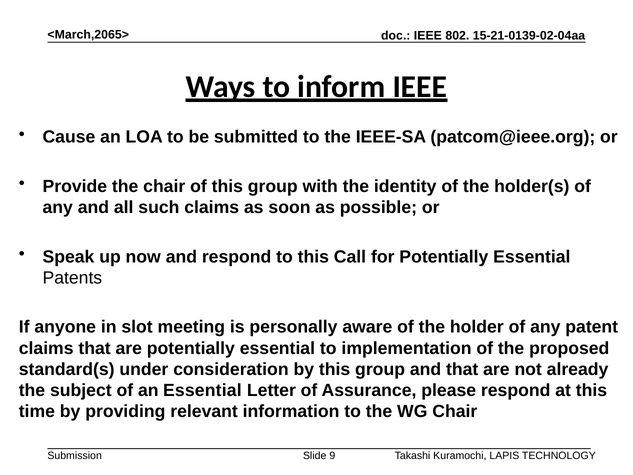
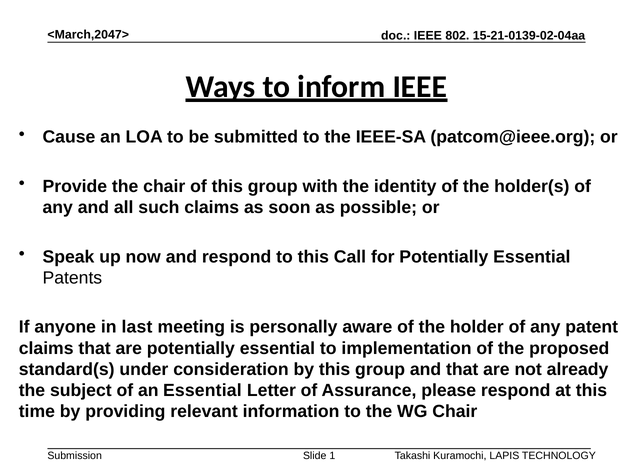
<March,2065>: <March,2065> -> <March,2047> (88, 35)
slot: slot -> last (137, 327)
9: 9 -> 1 (332, 455)
